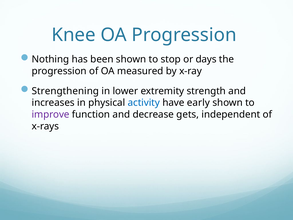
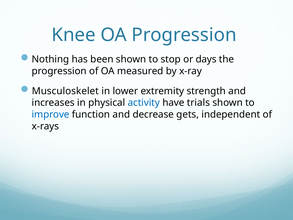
Strengthening: Strengthening -> Musculoskelet (65, 91)
early: early -> trials (198, 103)
improve colour: purple -> blue (51, 114)
